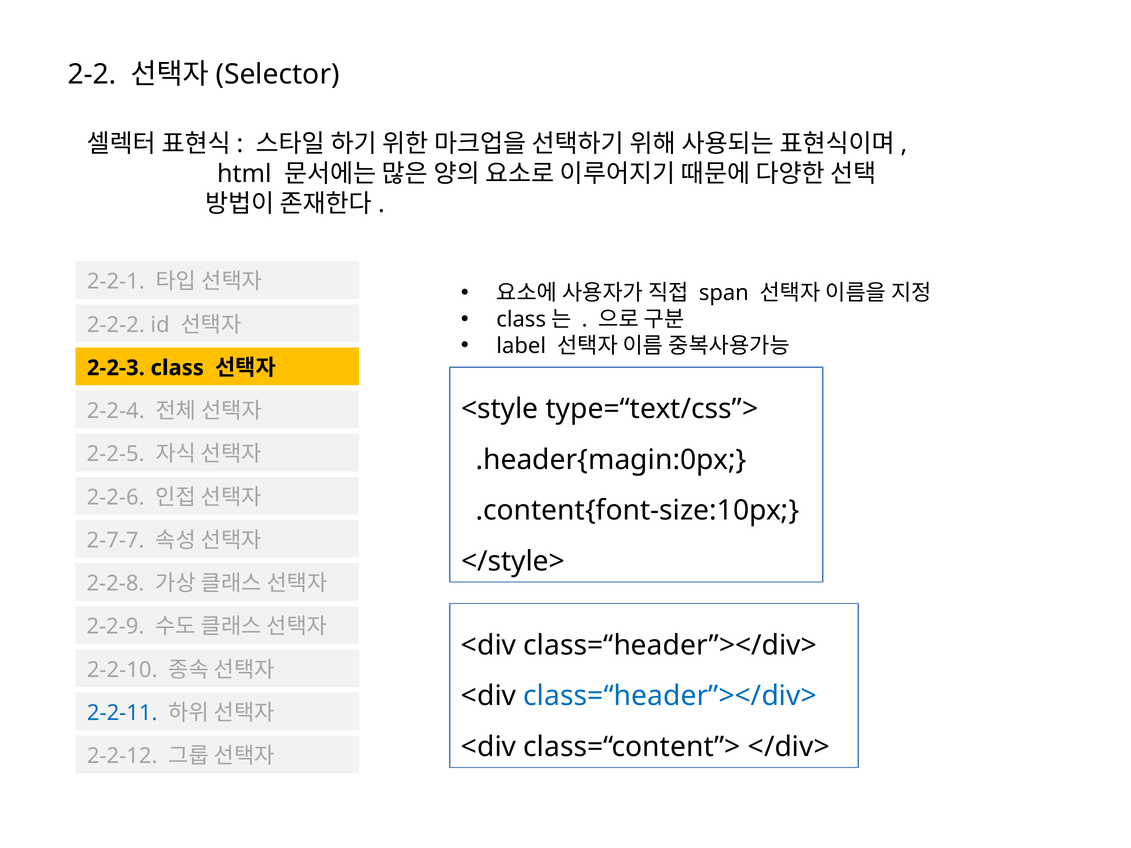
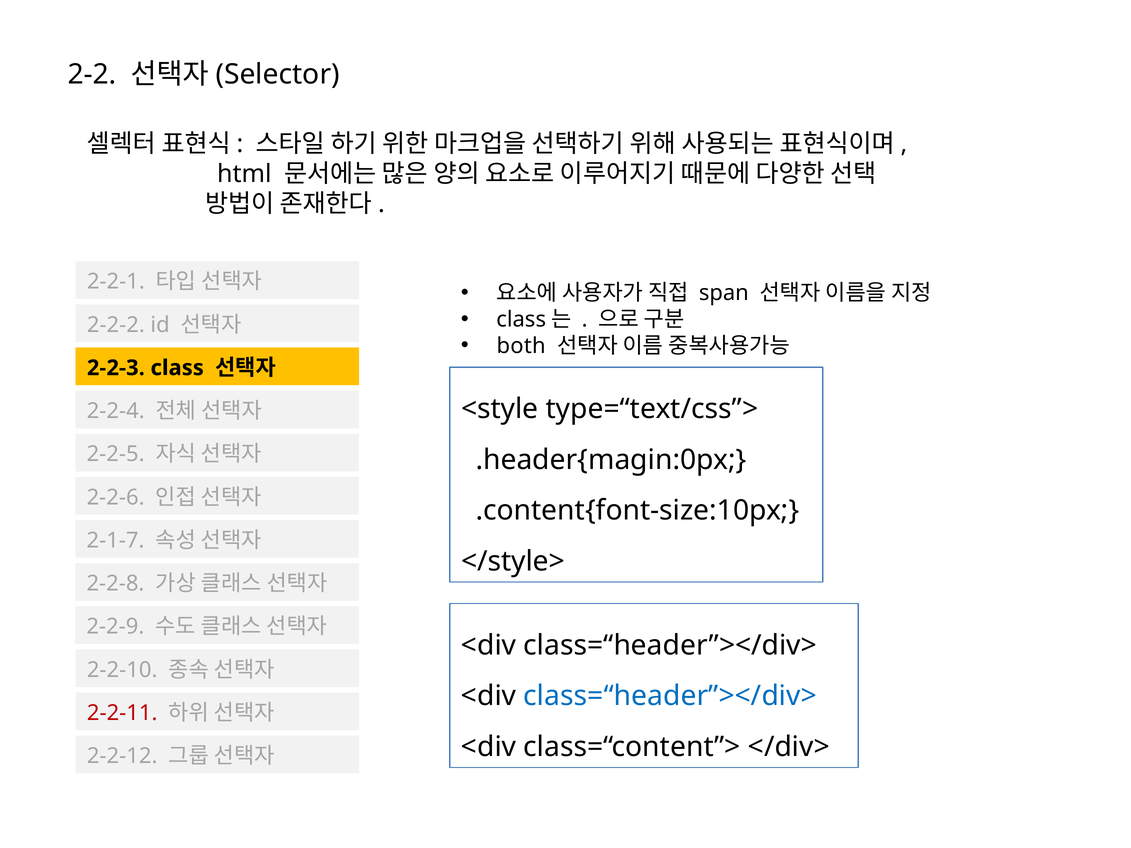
label: label -> both (521, 346)
2-7-7: 2-7-7 -> 2-1-7 (116, 541)
2-2-11 colour: blue -> red (122, 713)
